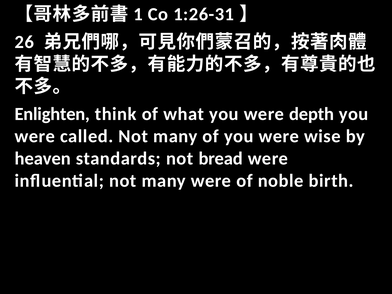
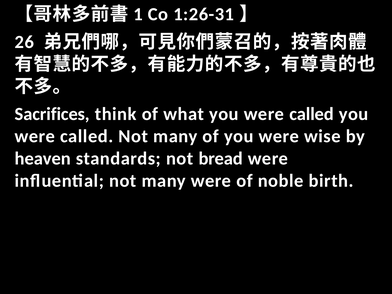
Enlighten: Enlighten -> Sacrifices (52, 114)
what you were depth: depth -> called (312, 114)
